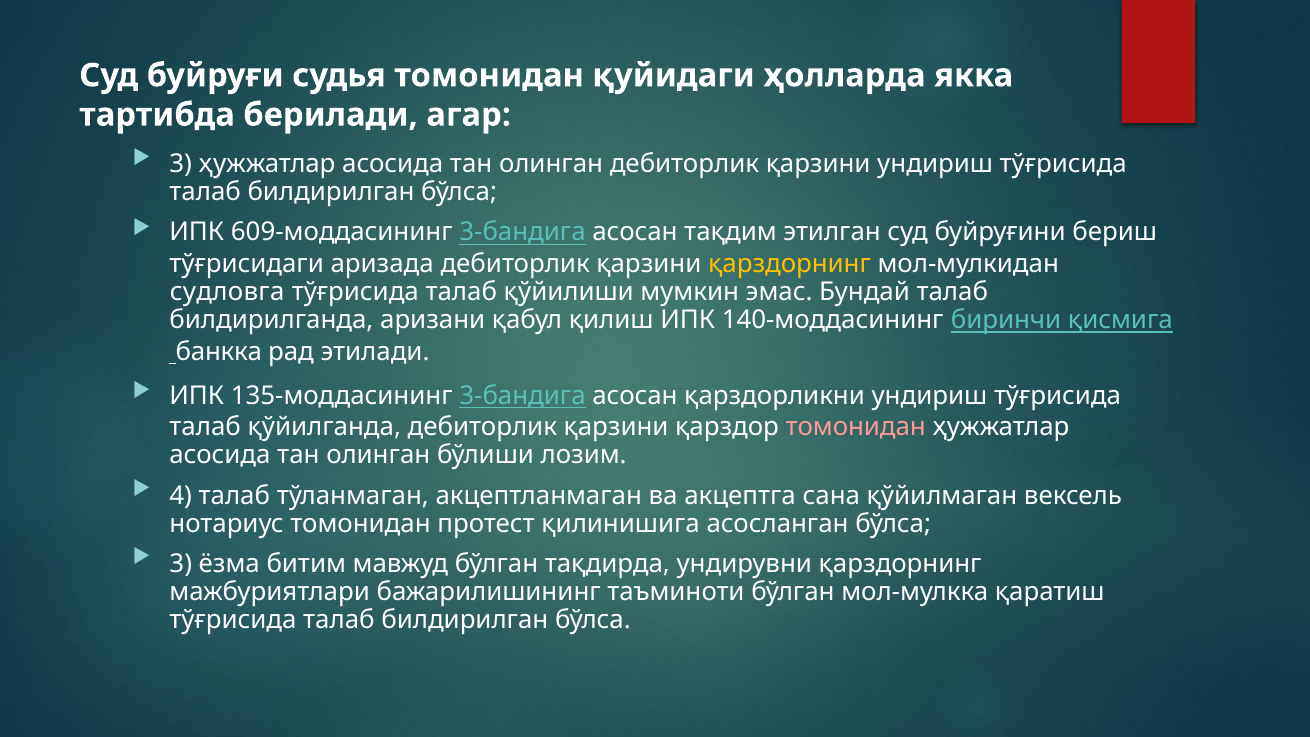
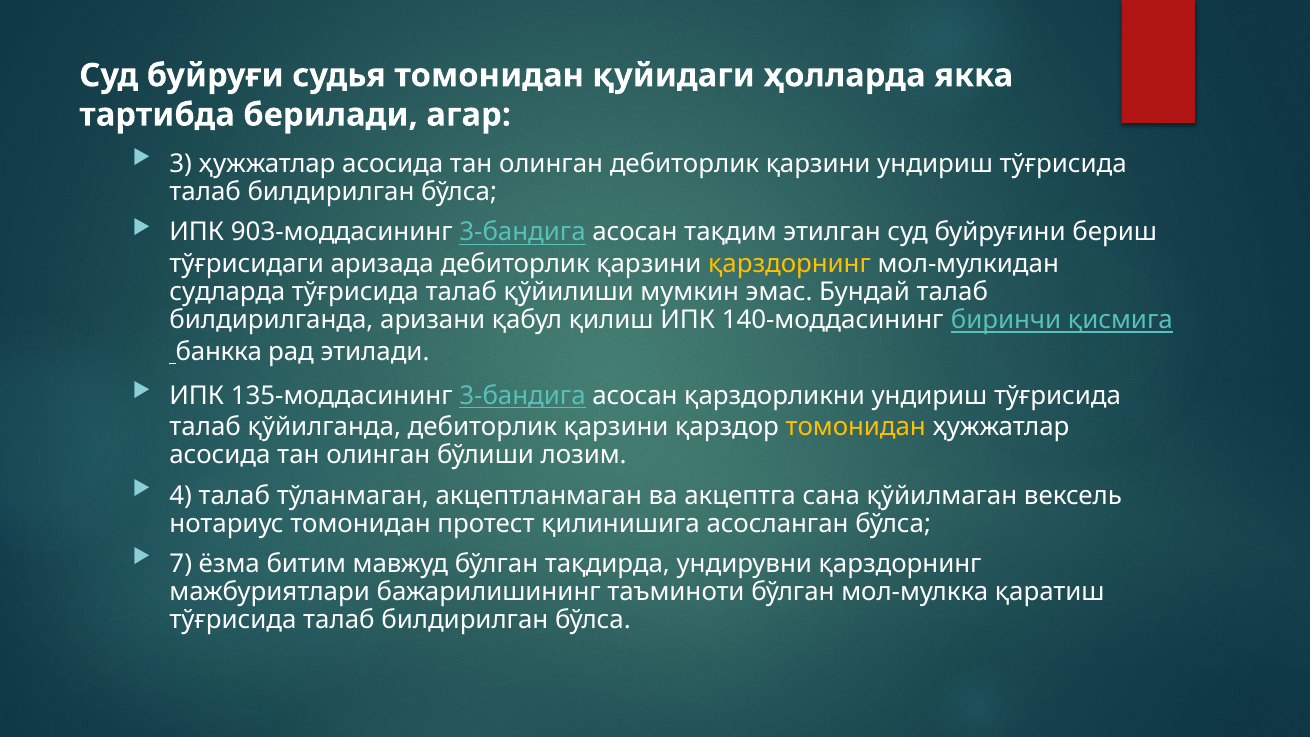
609-моддасининг: 609-моддасининг -> 903-моддасининг (342, 232)
судловга: судловга -> судларда (227, 292)
томонидан colour: pink -> yellow (856, 427)
3: 3 -> 7 (181, 564)
